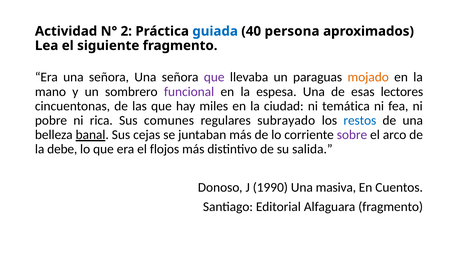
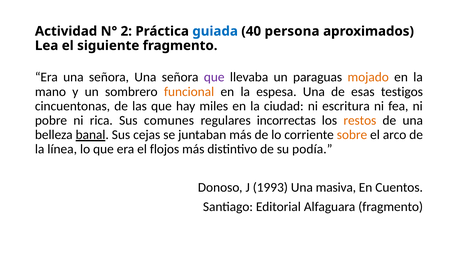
funcional colour: purple -> orange (189, 92)
lectores: lectores -> testigos (402, 92)
temática: temática -> escritura (346, 106)
subrayado: subrayado -> incorrectas (286, 121)
restos colour: blue -> orange (360, 121)
sobre colour: purple -> orange (352, 135)
debe: debe -> línea (62, 150)
salida: salida -> podía (312, 150)
1990: 1990 -> 1993 (270, 188)
